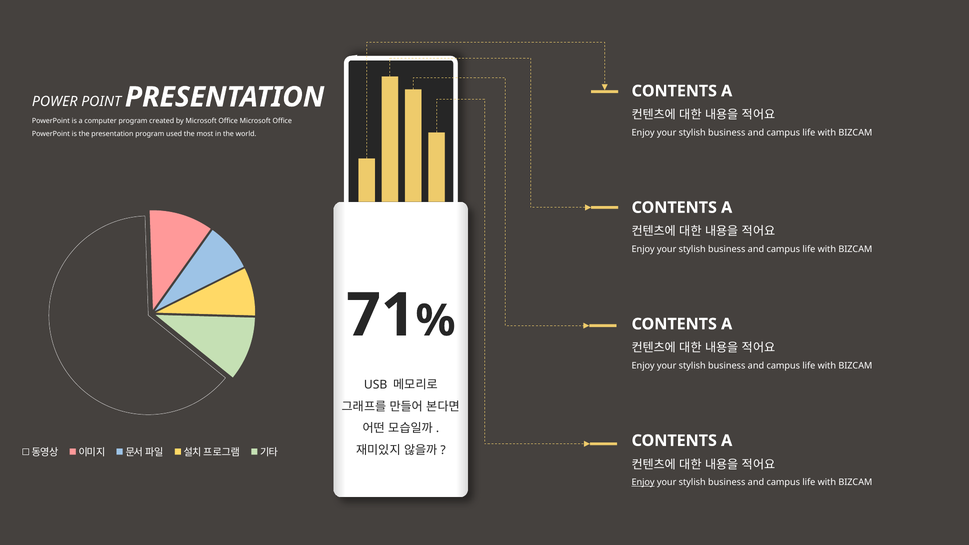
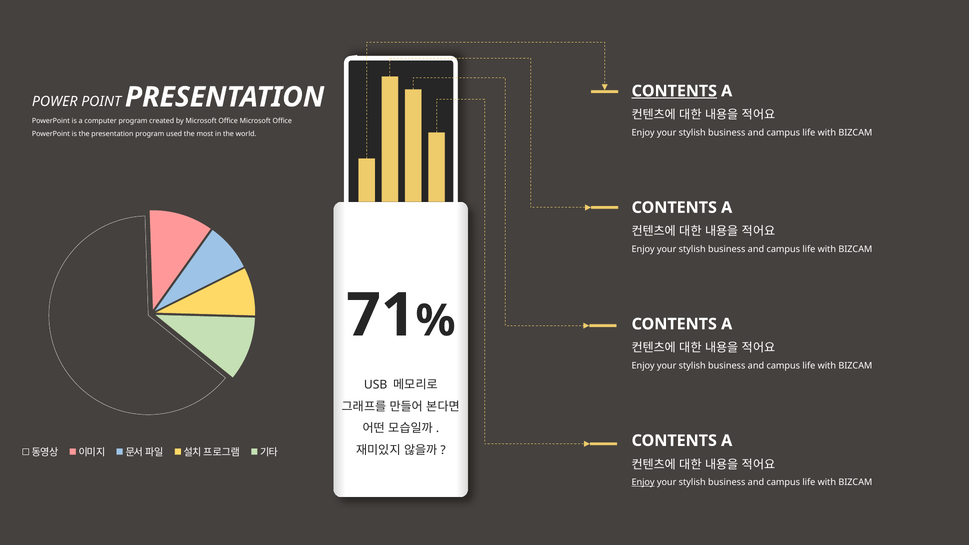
CONTENTS underline: none -> present (674, 91)
